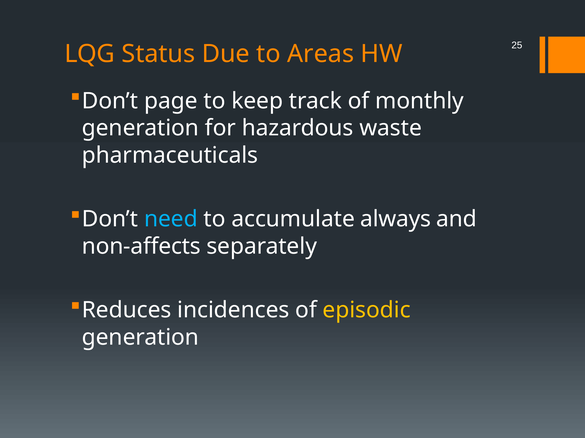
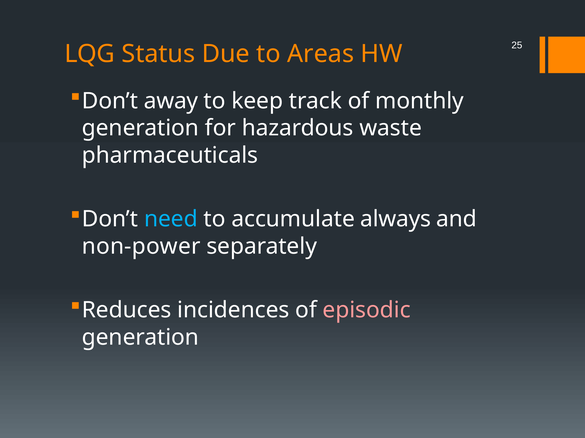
page: page -> away (171, 101)
non-affects: non-affects -> non-power (141, 247)
episodic colour: yellow -> pink (367, 310)
